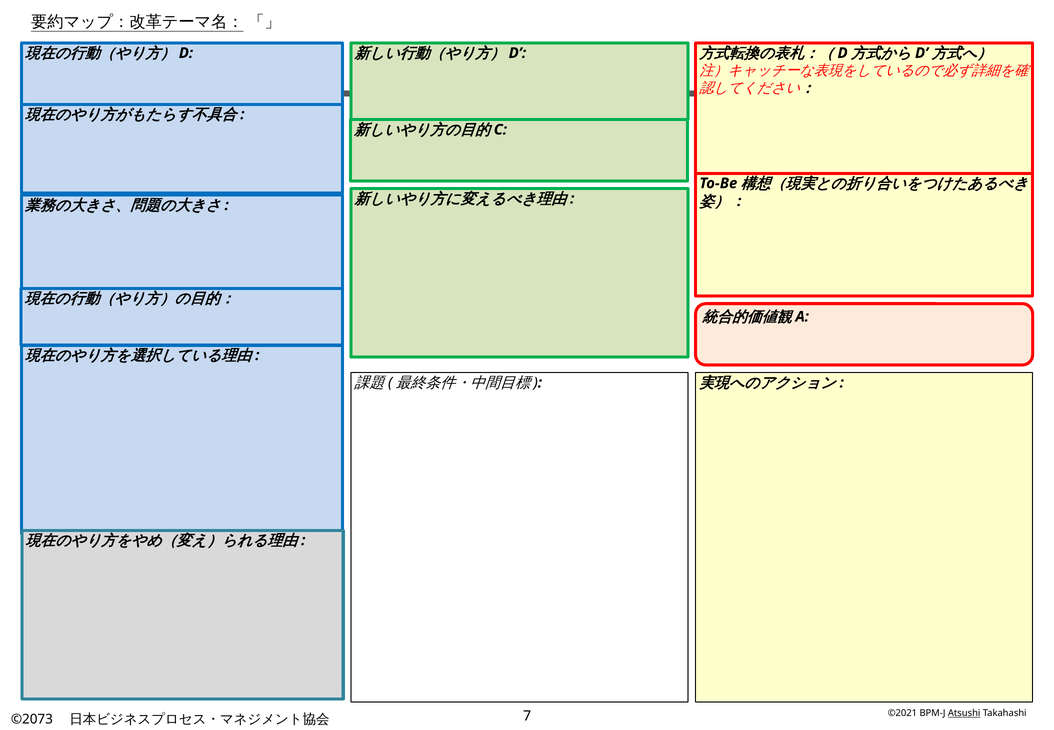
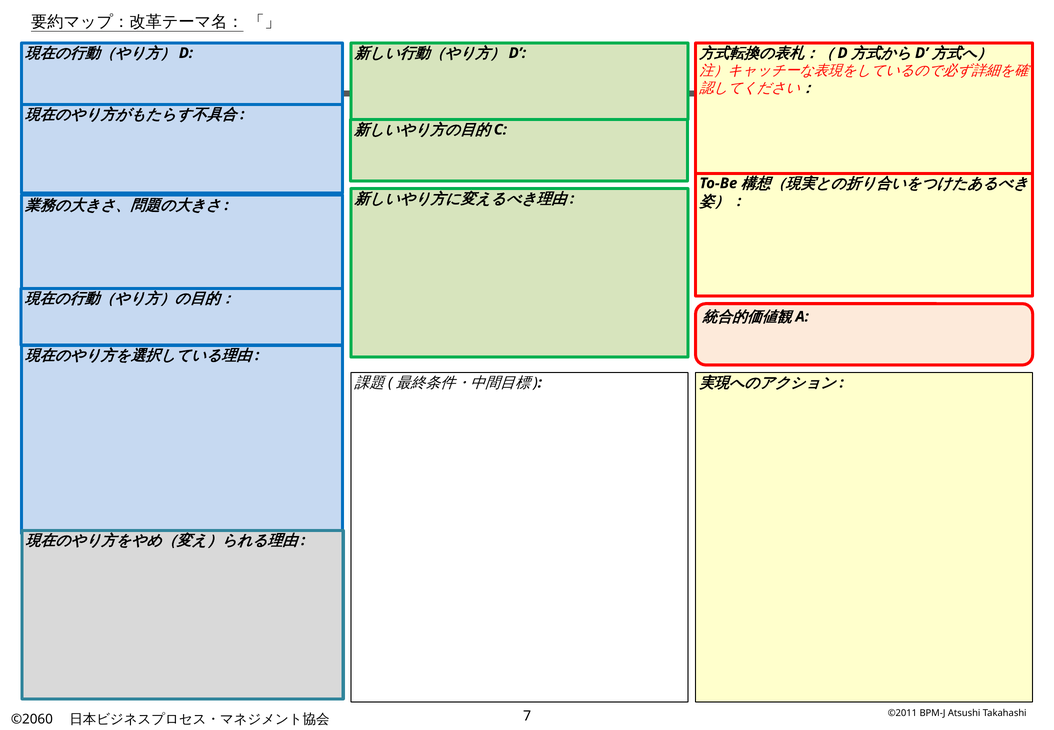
©2021: ©2021 -> ©2011 (902, 713)
Atsushi underline: present -> none (964, 713)
©2073: ©2073 -> ©2060 (32, 719)
